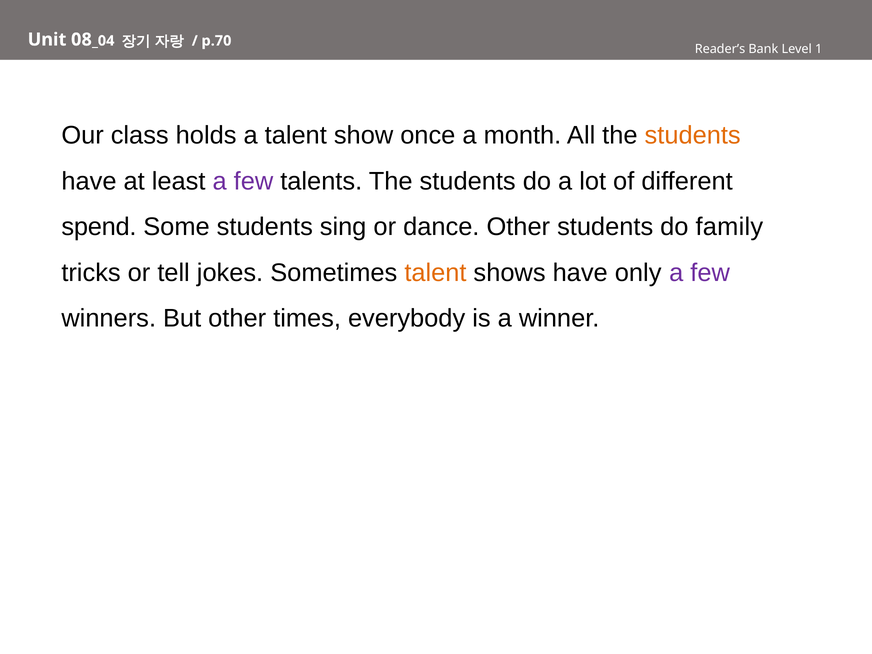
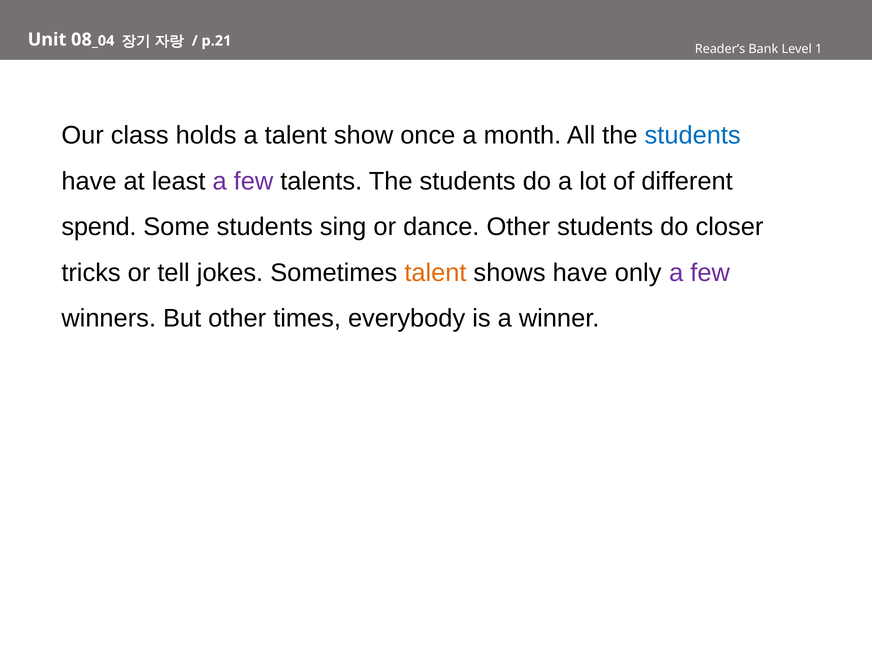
p.70: p.70 -> p.21 (216, 41)
students colour: orange -> blue (693, 135)
family: family -> closer (729, 227)
